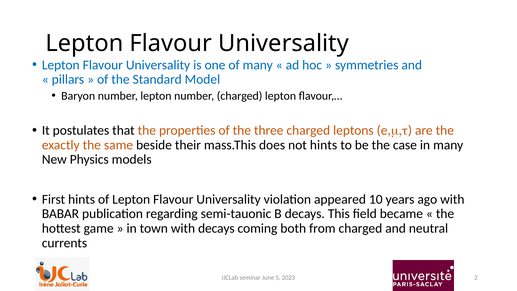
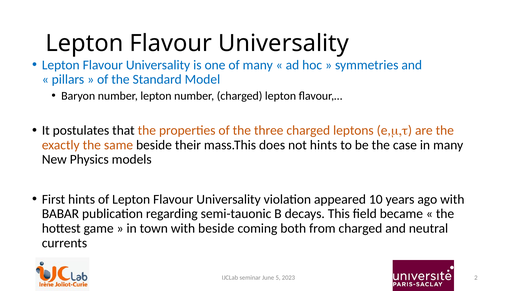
with decays: decays -> beside (216, 228)
